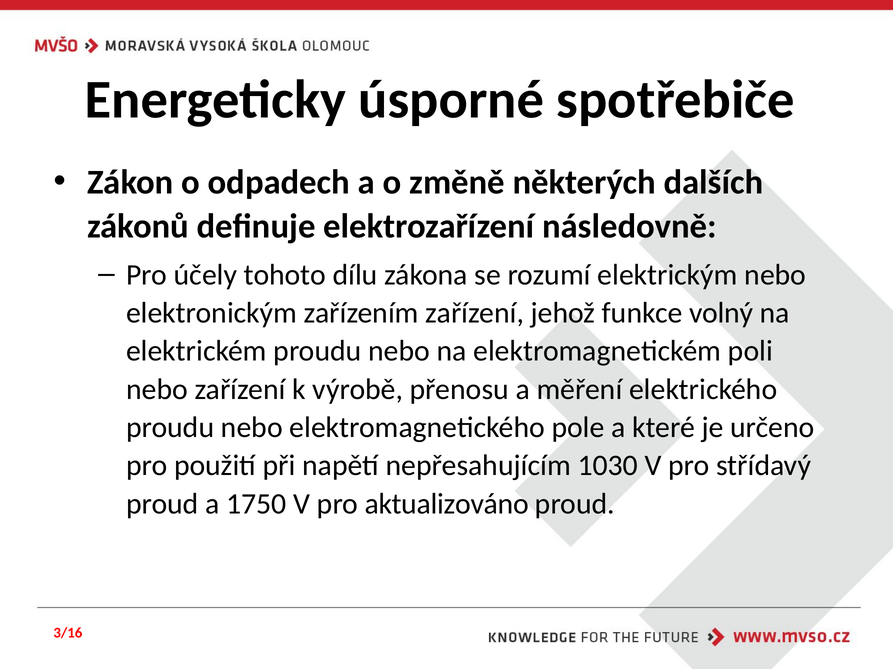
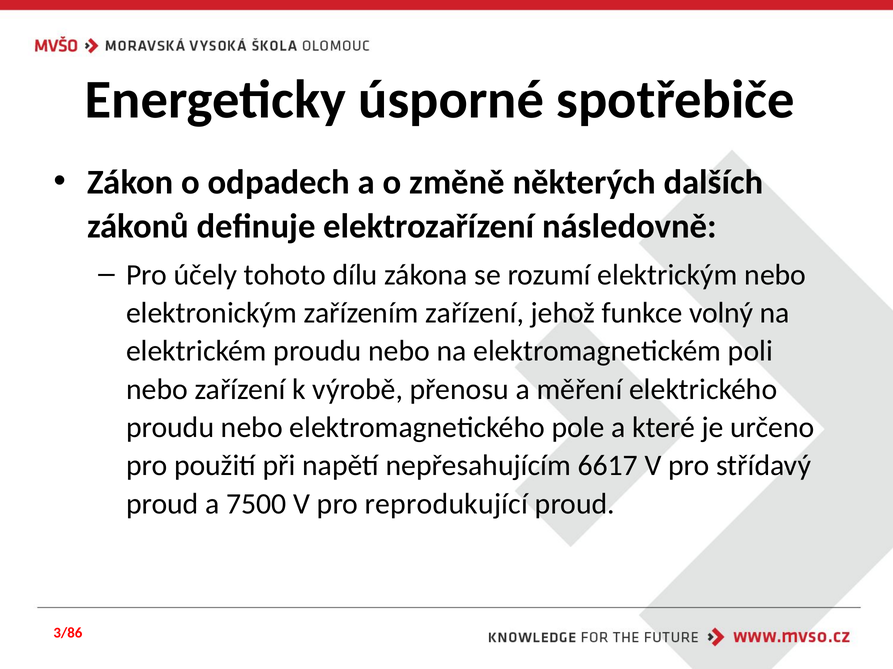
1030: 1030 -> 6617 (608, 466)
1750: 1750 -> 7500 (256, 504)
aktualizováno: aktualizováno -> reprodukující (446, 504)
3/16: 3/16 -> 3/86 (68, 634)
